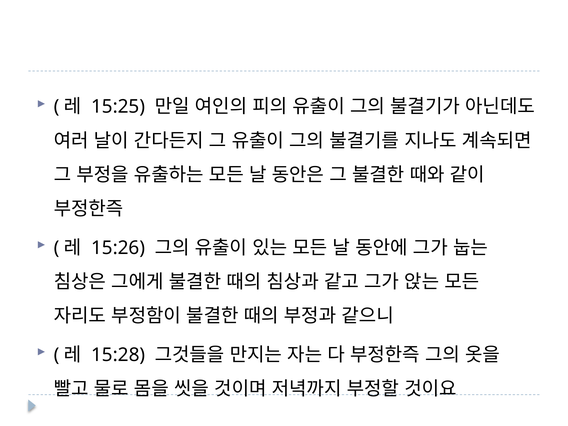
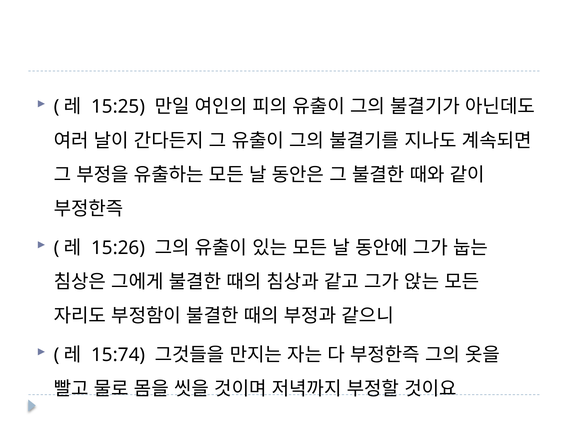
15:28: 15:28 -> 15:74 (118, 355)
